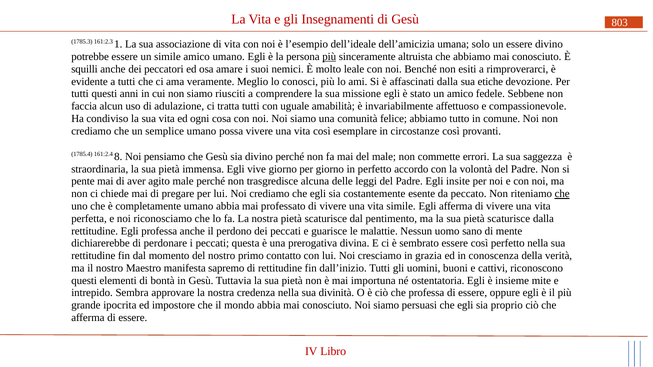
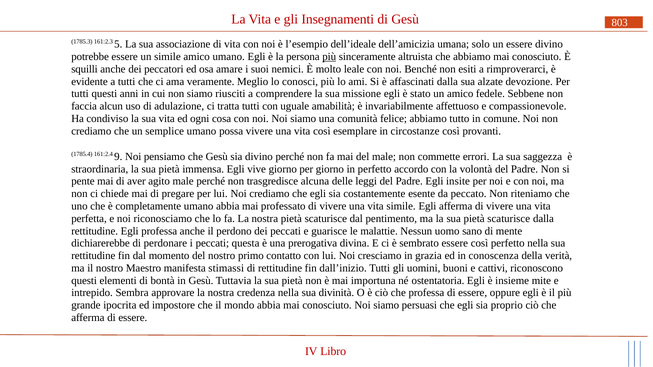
1: 1 -> 5 (118, 44)
etiche: etiche -> alzate (490, 82)
8: 8 -> 9 (118, 157)
che underline: present -> none (562, 194)
sapremo: sapremo -> stimassi (226, 269)
